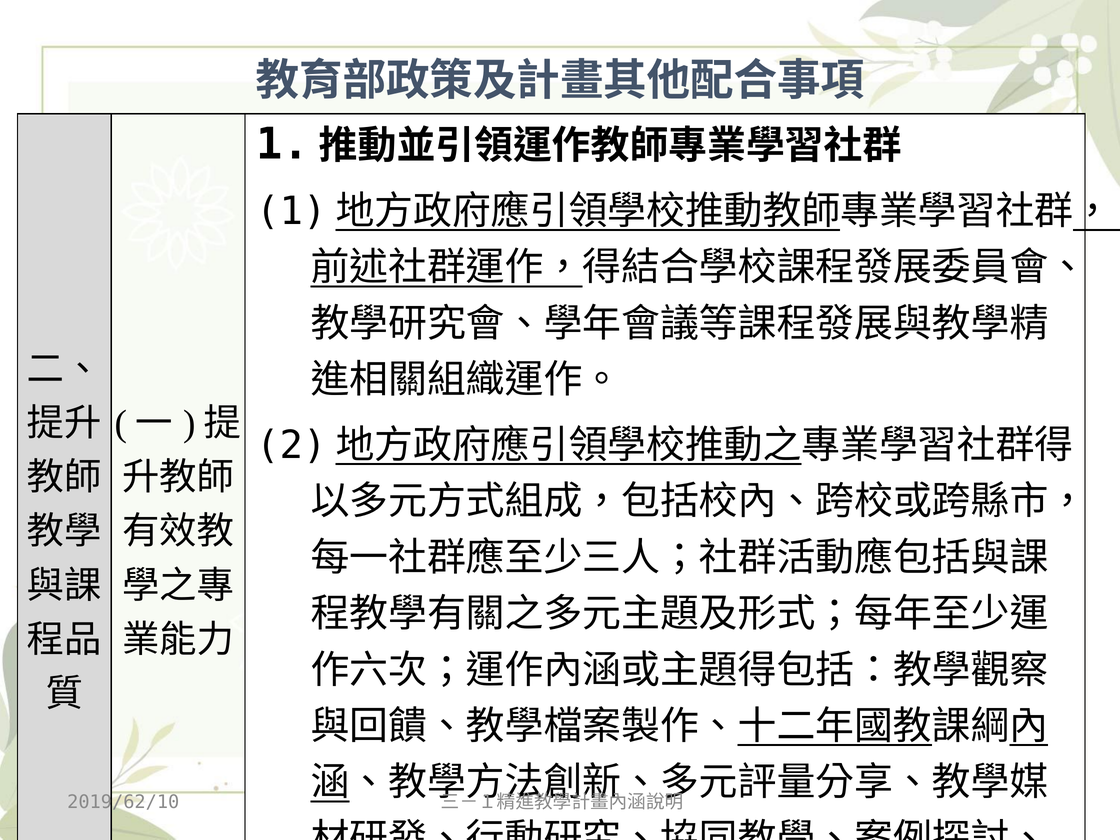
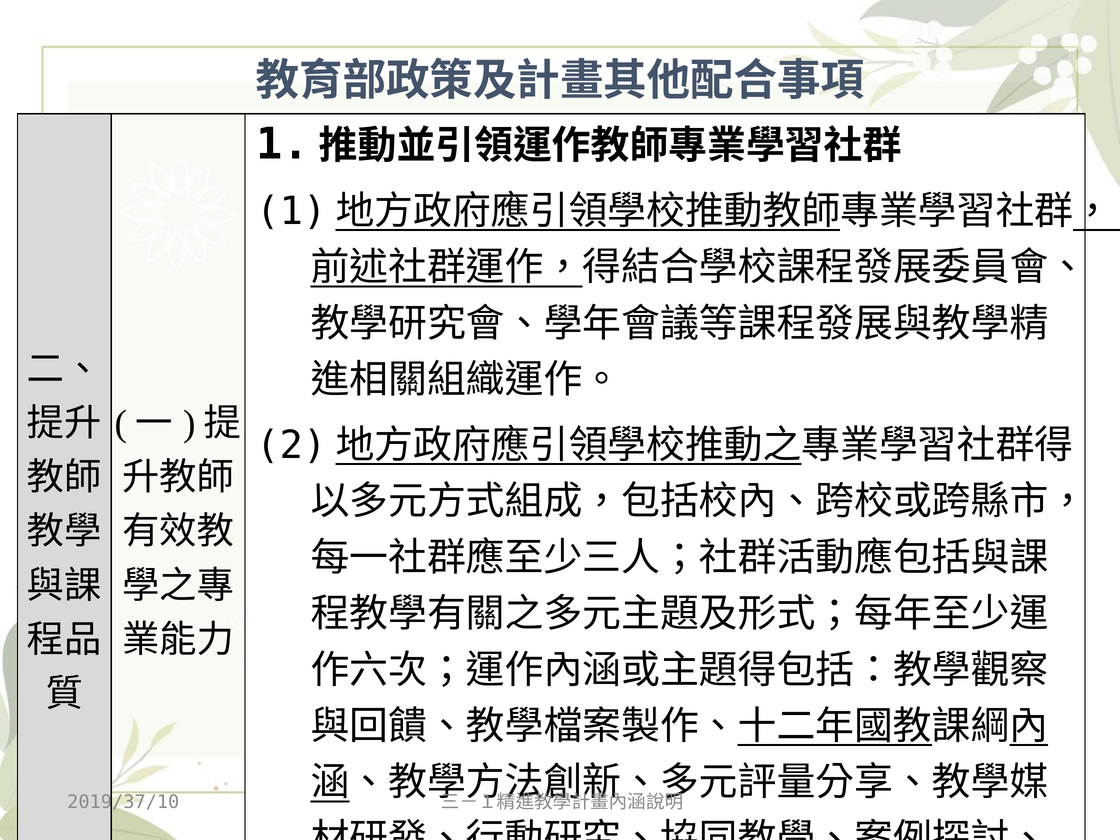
2019/62/10: 2019/62/10 -> 2019/37/10 (123, 802)
